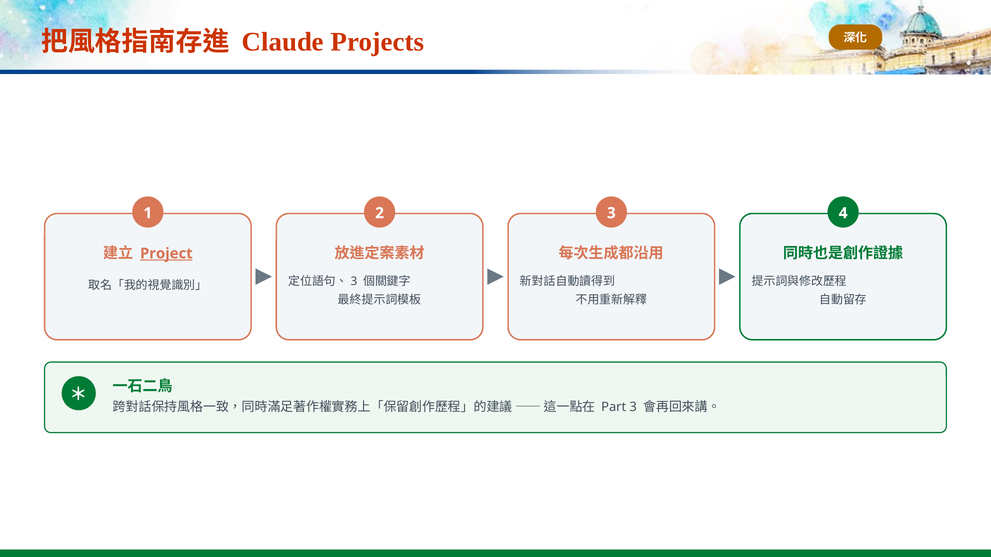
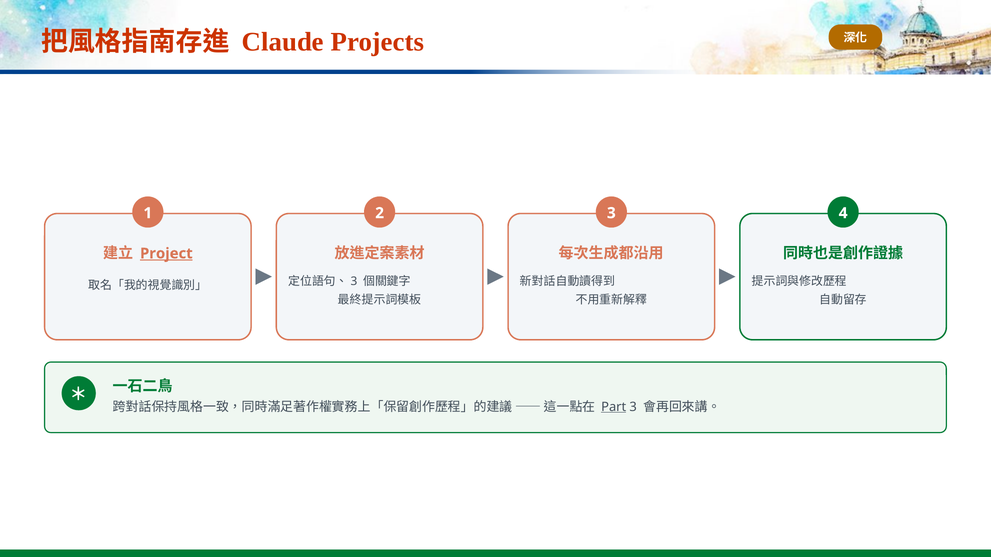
Part underline: none -> present (614, 407)
